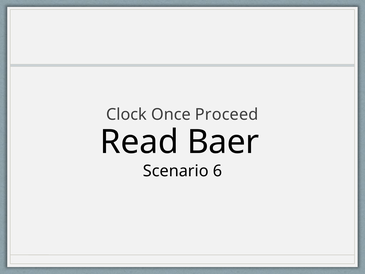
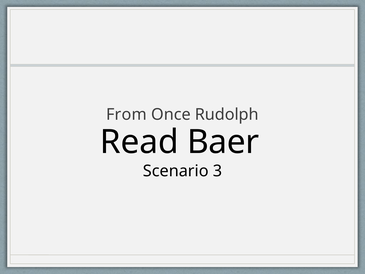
Clock: Clock -> From (126, 114)
Proceed: Proceed -> Rudolph (227, 114)
6: 6 -> 3 (217, 171)
